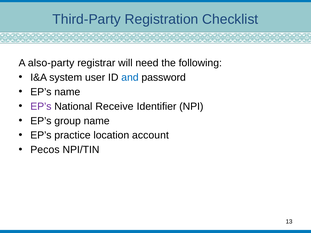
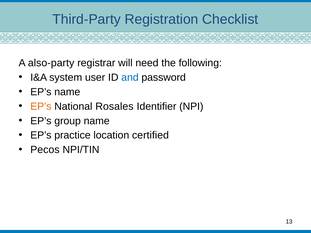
EP’s colour: purple -> orange (41, 106)
Receive: Receive -> Rosales (114, 106)
account: account -> certified (150, 135)
